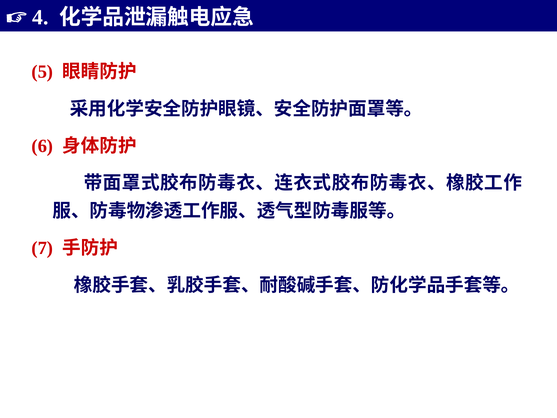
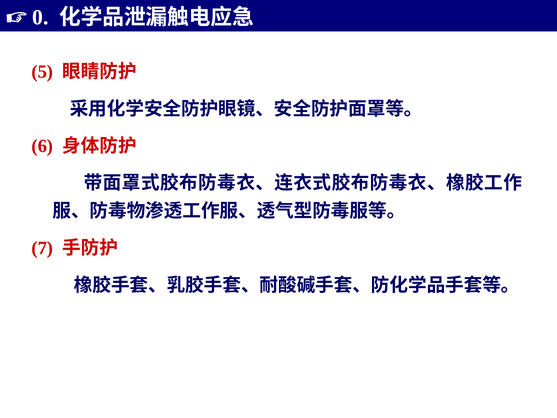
4: 4 -> 0 (40, 17)
